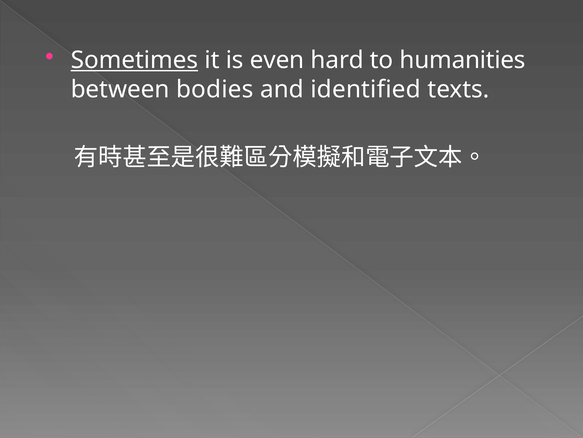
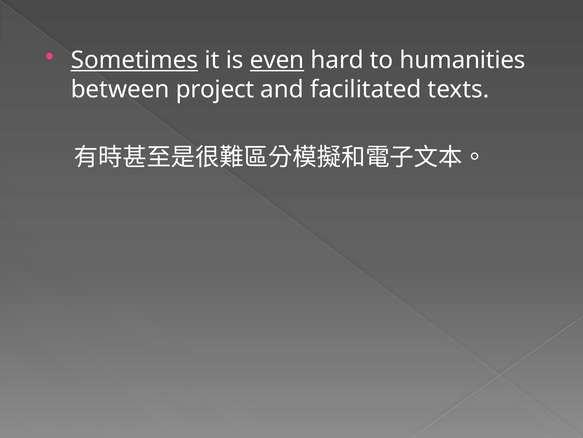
even underline: none -> present (277, 60)
bodies: bodies -> project (215, 89)
identified: identified -> facilitated (366, 89)
